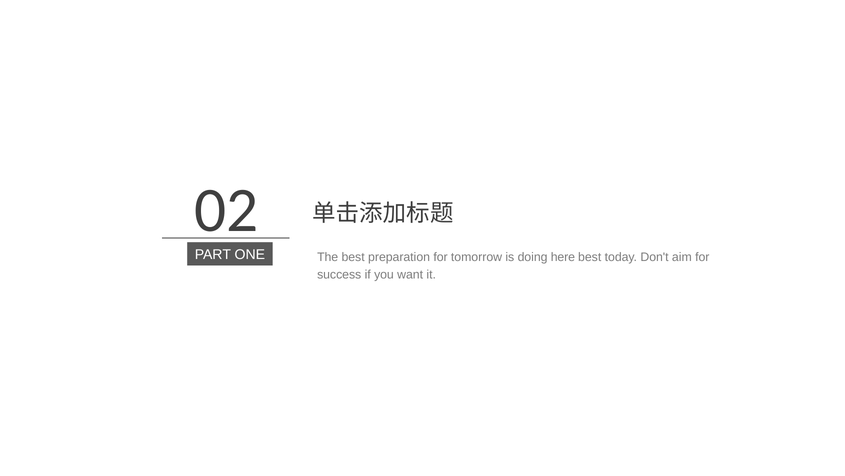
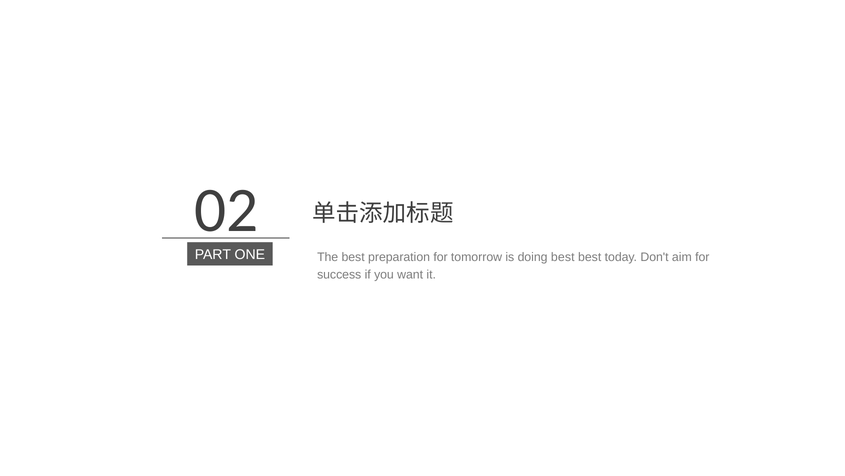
doing here: here -> best (563, 257)
